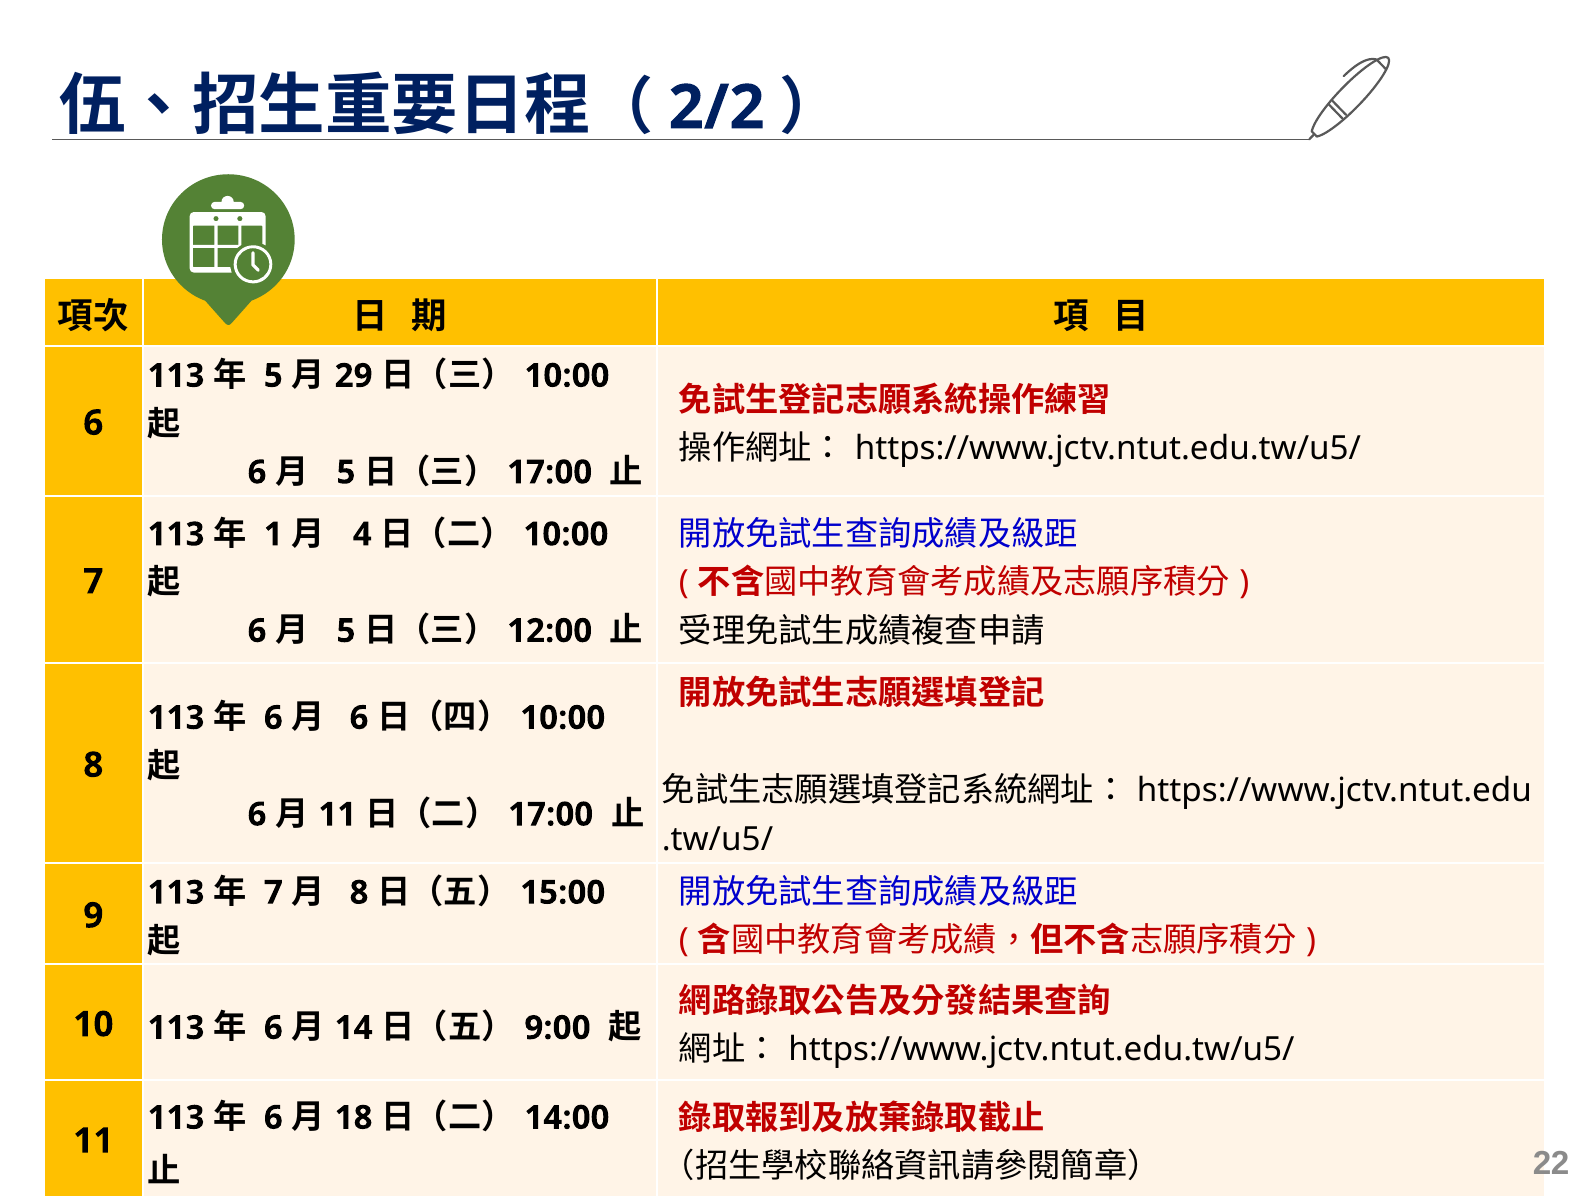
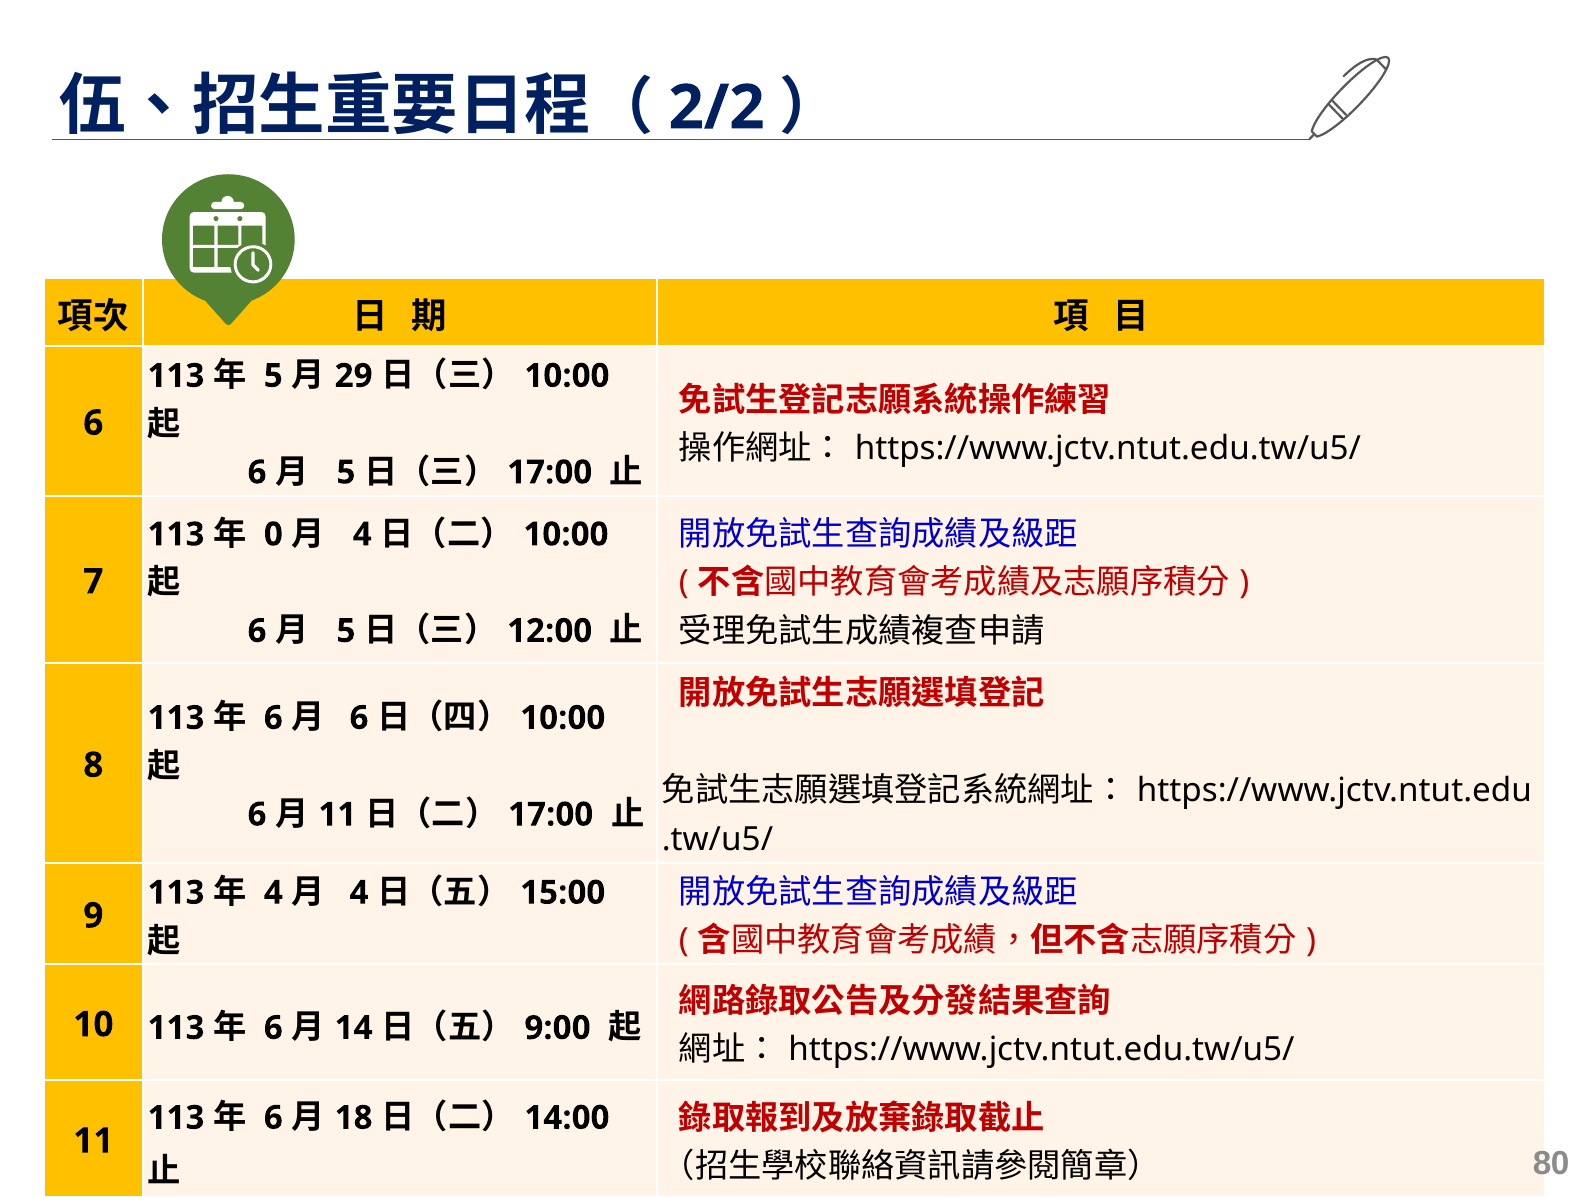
1: 1 -> 0 (273, 534)
7: 7 -> 4 (273, 893)
8: 8 -> 4 (359, 893)
22: 22 -> 80 (1551, 1163)
